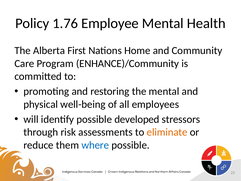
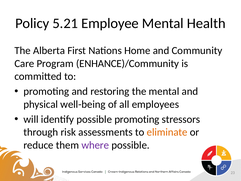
1.76: 1.76 -> 5.21 (65, 23)
possible developed: developed -> promoting (137, 119)
where colour: blue -> purple (95, 145)
